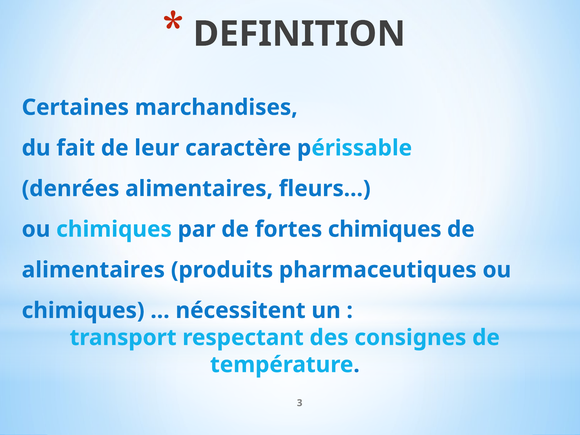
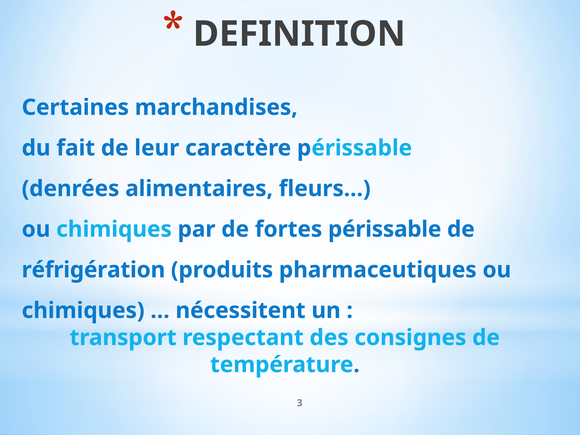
fortes chimiques: chimiques -> périssable (385, 229)
alimentaires: alimentaires -> réfrigération (93, 270)
